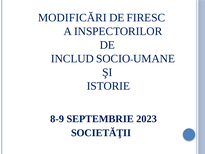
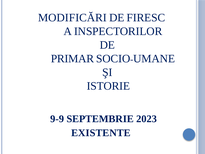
INCLUD: INCLUD -> PRIMAR (72, 59)
8-9: 8-9 -> 9-9 (57, 119)
SOCIETĂŢII: SOCIETĂŢII -> EXISTENTE (101, 133)
